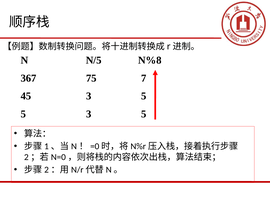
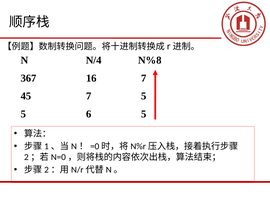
N/5: N/5 -> N/4 (94, 60)
75: 75 -> 16 (91, 78)
45 3: 3 -> 7 (89, 96)
5 3: 3 -> 6 (89, 114)
